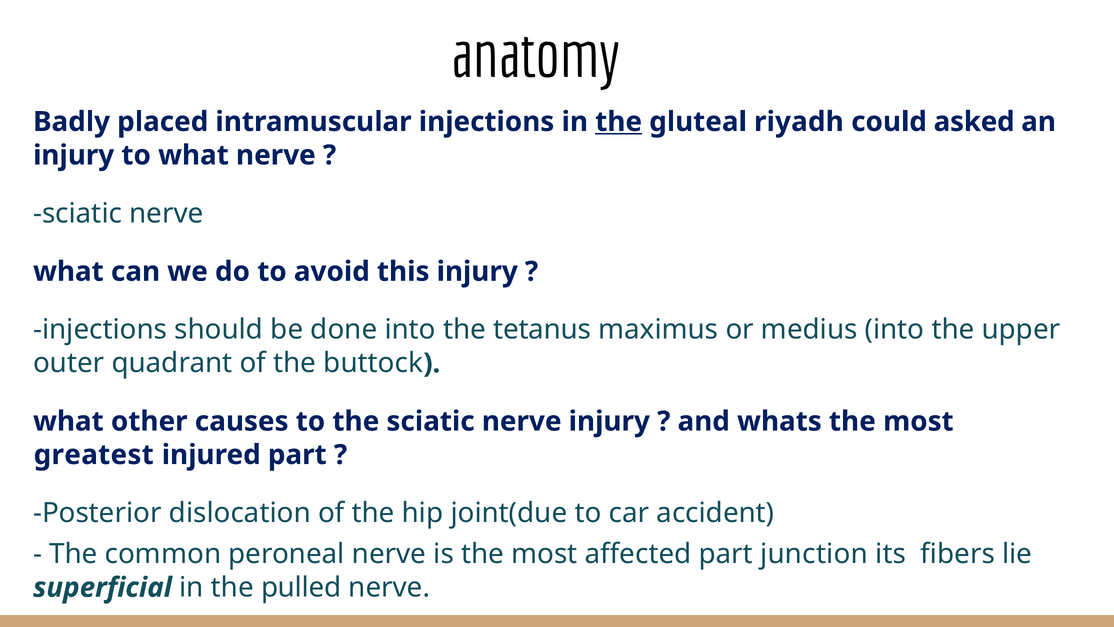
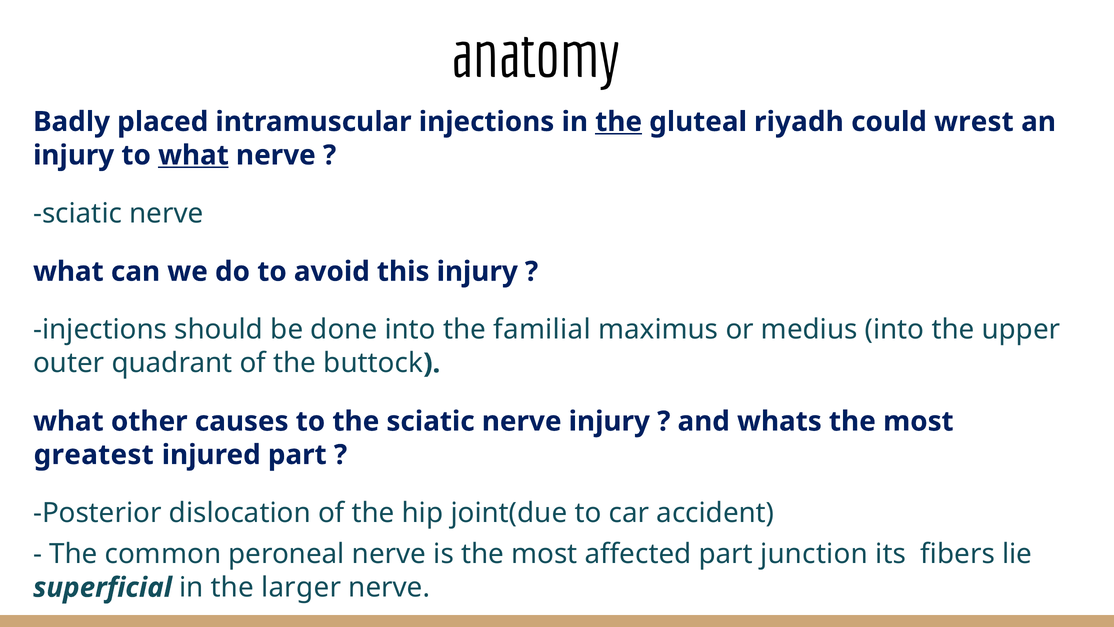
asked: asked -> wrest (974, 122)
what underline: none -> present (193, 155)
tetanus: tetanus -> familial (542, 330)
pulled: pulled -> larger (301, 587)
